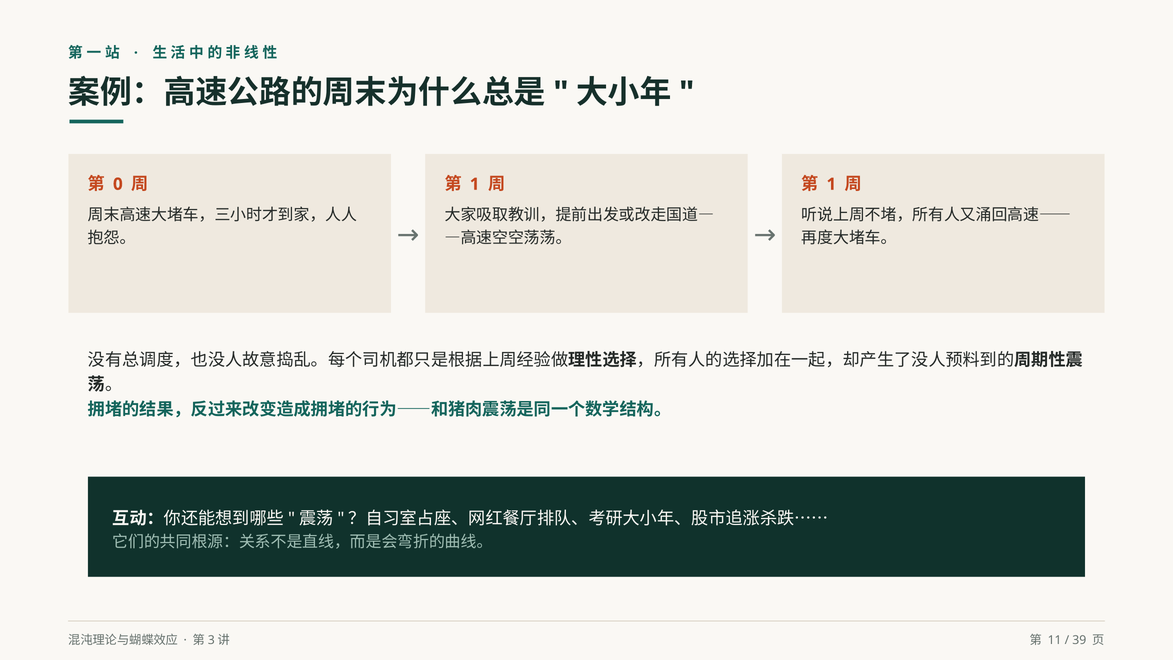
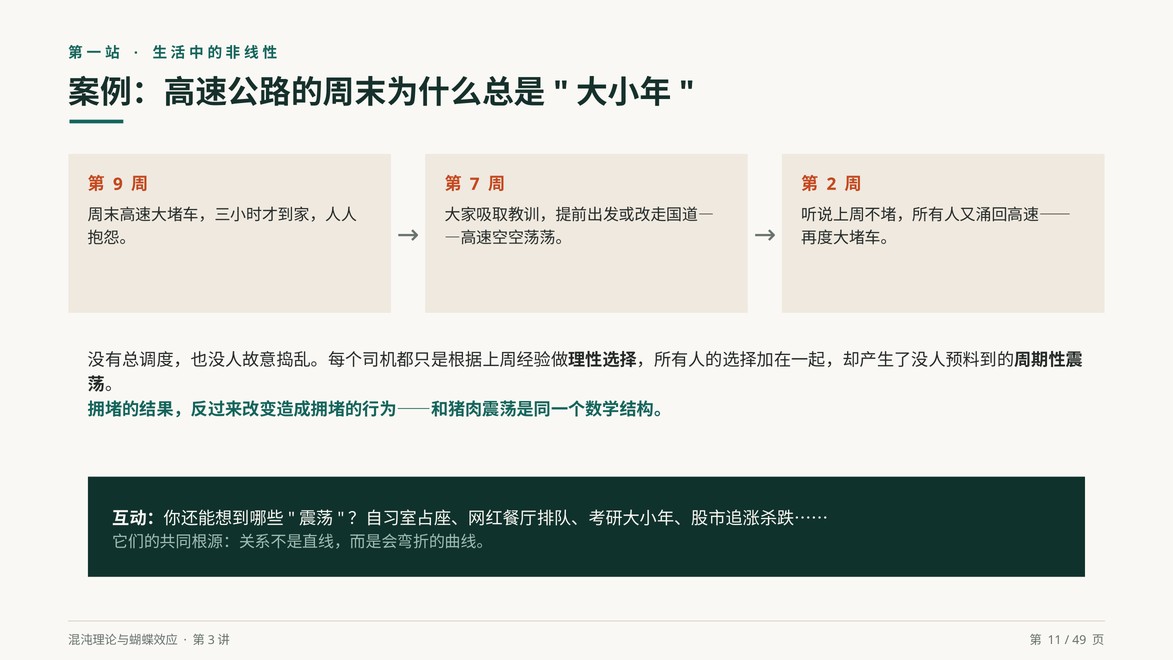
0: 0 -> 9 (118, 184)
1: 1 -> 7 (475, 184)
1: 1 -> 2 (831, 184)
39: 39 -> 49 (1079, 640)
